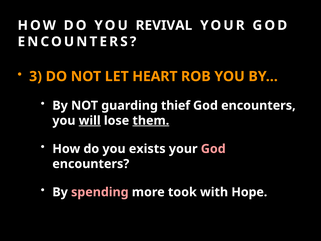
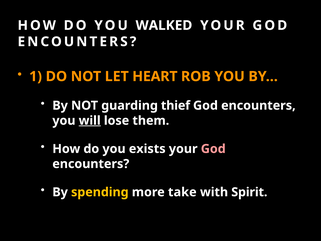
REVIVAL: REVIVAL -> WALKED (164, 25)
3: 3 -> 1 (36, 76)
them underline: present -> none (151, 120)
spending colour: pink -> yellow (100, 192)
took: took -> take (182, 192)
Hope: Hope -> Spirit (249, 192)
